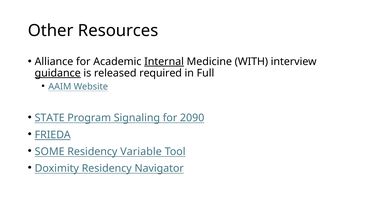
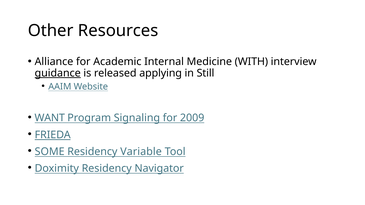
Internal underline: present -> none (164, 62)
required: required -> applying (161, 73)
Full: Full -> Still (205, 73)
STATE: STATE -> WANT (50, 118)
2090: 2090 -> 2009 (192, 118)
